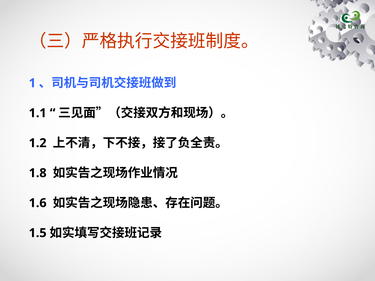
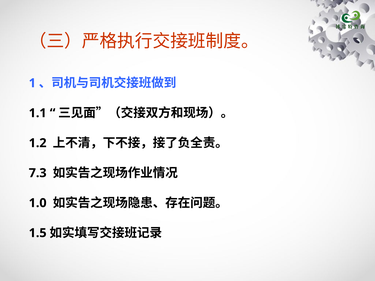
1.8: 1.8 -> 7.3 (38, 173)
1.6: 1.6 -> 1.0 (38, 203)
